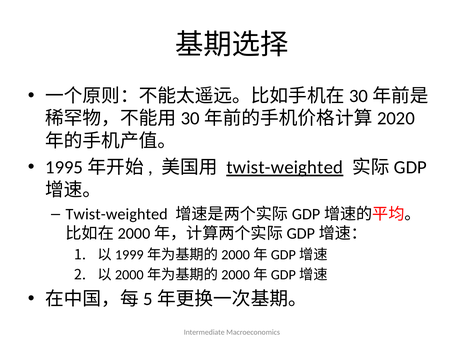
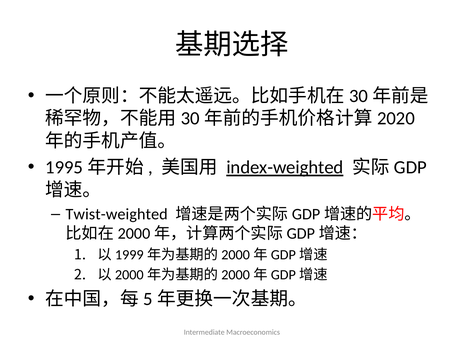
twist-weighted: twist-weighted -> index-weighted (285, 167)
